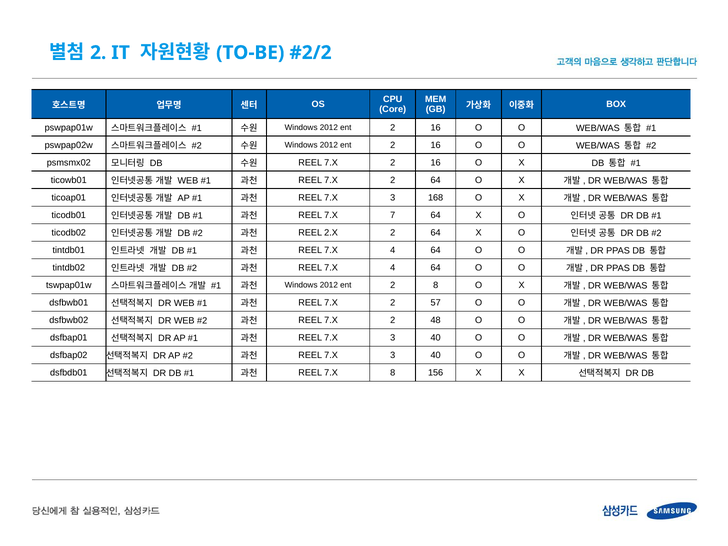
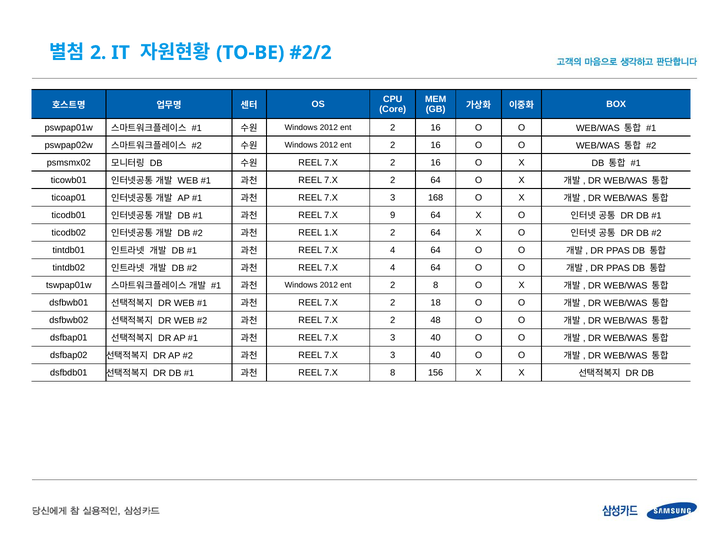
7: 7 -> 9 (393, 215)
2.X: 2.X -> 1.X (331, 233)
57: 57 -> 18 (436, 303)
